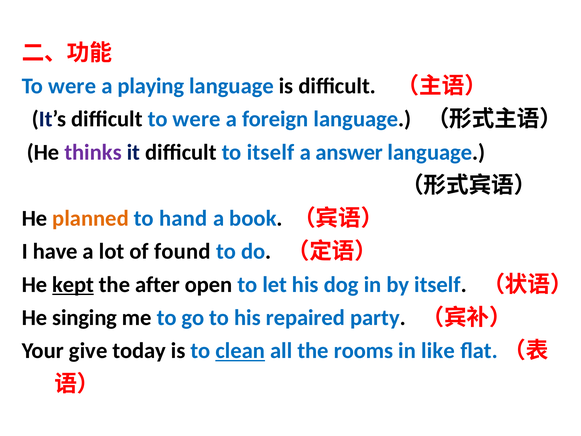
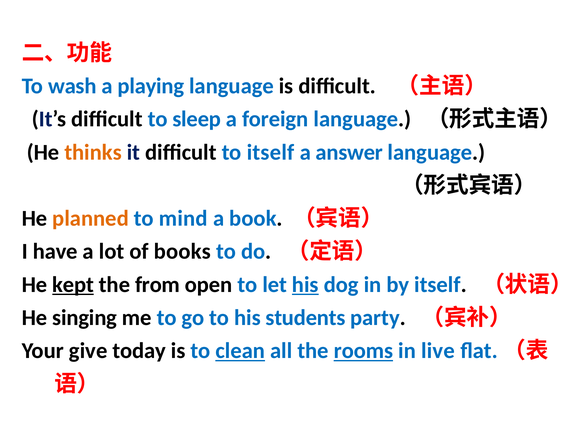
were: were -> wash (72, 86)
difficult to were: were -> sleep (197, 119)
thinks colour: purple -> orange (93, 152)
hand: hand -> mind (183, 218)
found: found -> books (182, 251)
after: after -> from (158, 284)
his underline: none -> present (305, 284)
repaired: repaired -> students (306, 318)
rooms underline: none -> present (363, 351)
like: like -> live (438, 351)
